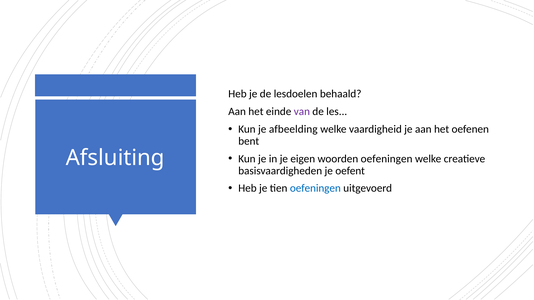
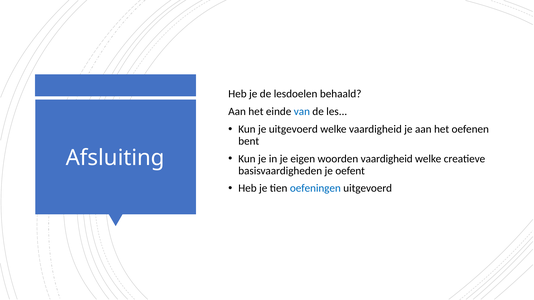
van colour: purple -> blue (302, 112)
je afbeelding: afbeelding -> uitgevoerd (293, 129)
woorden oefeningen: oefeningen -> vaardigheid (387, 159)
